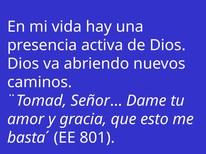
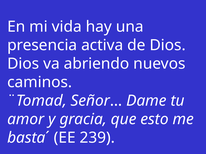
801: 801 -> 239 (97, 138)
